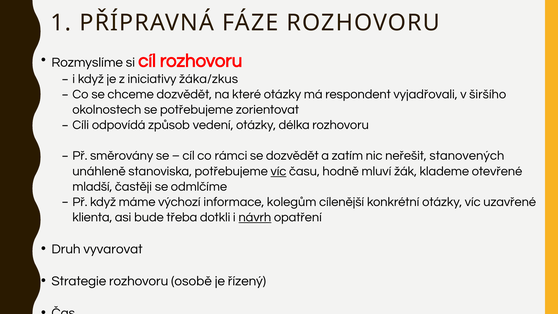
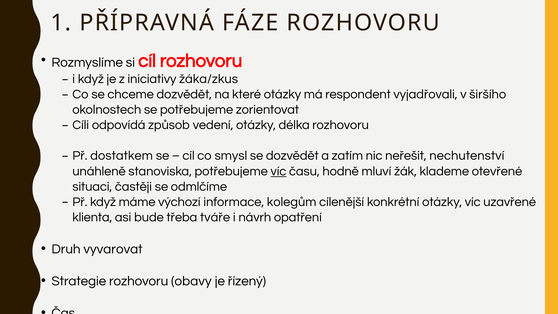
směrovány: směrovány -> dostatkem (122, 156)
rámci: rámci -> smysl (231, 156)
stanovených: stanovených -> nechutenství (467, 156)
mladší: mladší -> situaci (92, 186)
dotkli: dotkli -> tváře (215, 217)
návrh underline: present -> none (255, 217)
osobě: osobě -> obavy (191, 281)
